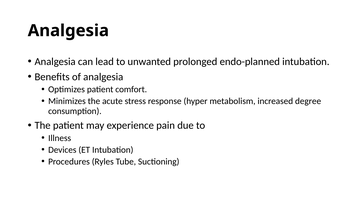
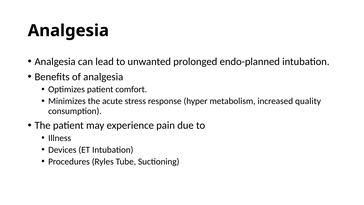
degree: degree -> quality (308, 101)
